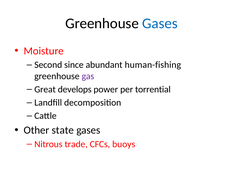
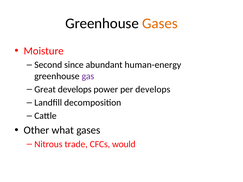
Gases colour: blue -> orange (160, 24)
human-fishing: human-fishing -> human-energy (153, 65)
per torrential: torrential -> develops (153, 90)
state: state -> what (63, 130)
buoys: buoys -> would (124, 144)
